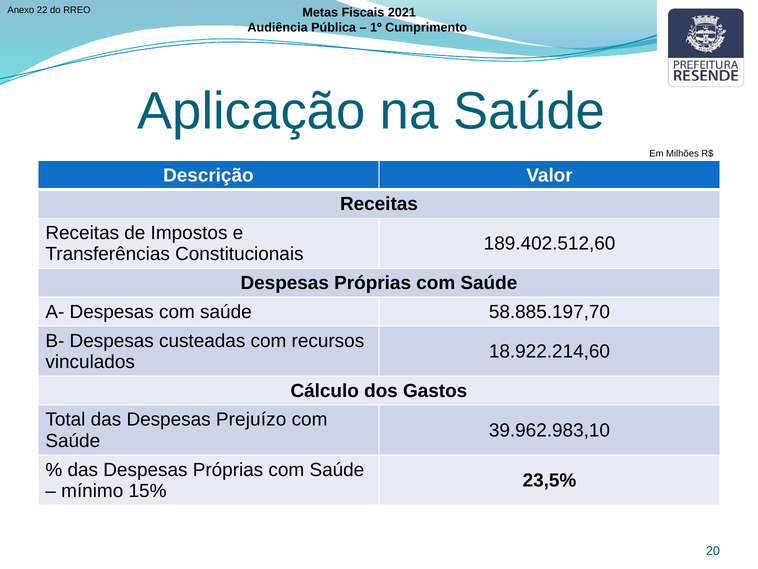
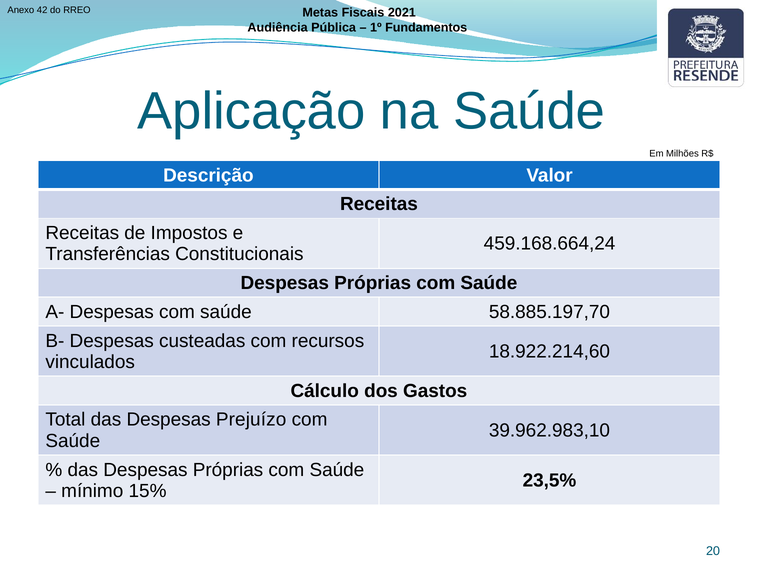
22: 22 -> 42 (42, 10)
Cumprimento: Cumprimento -> Fundamentos (426, 27)
189.402.512,60: 189.402.512,60 -> 459.168.664,24 (550, 243)
